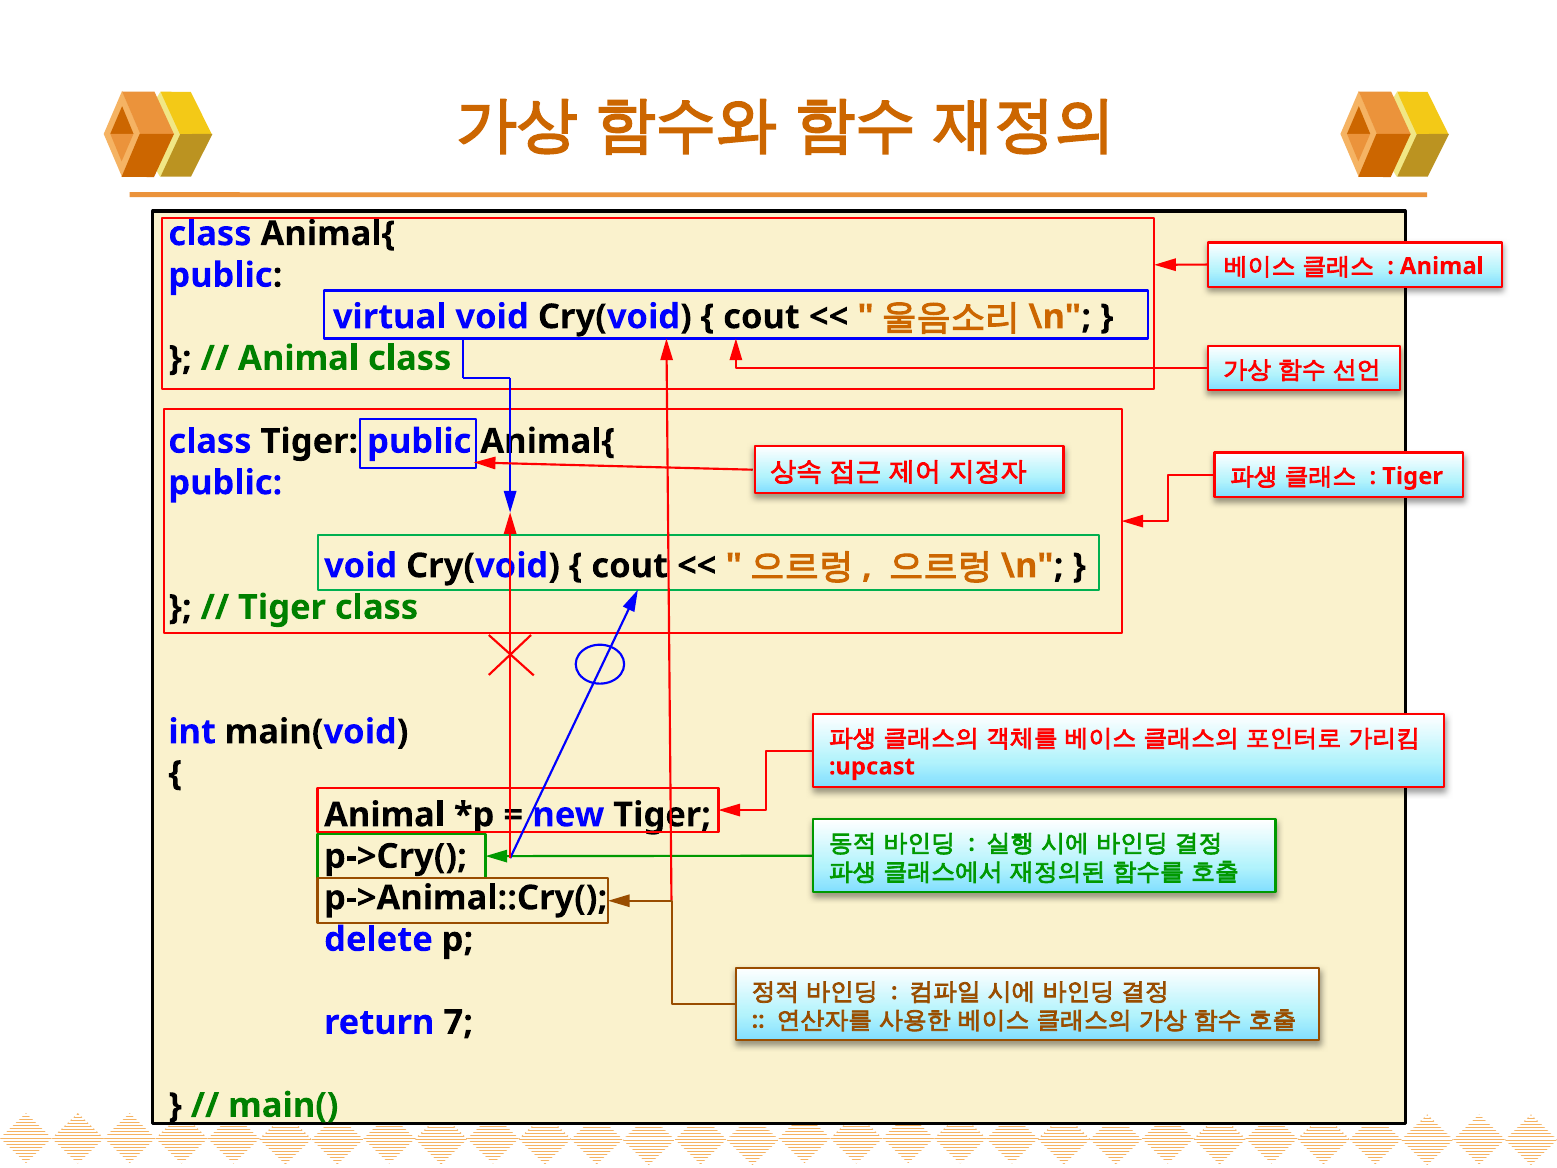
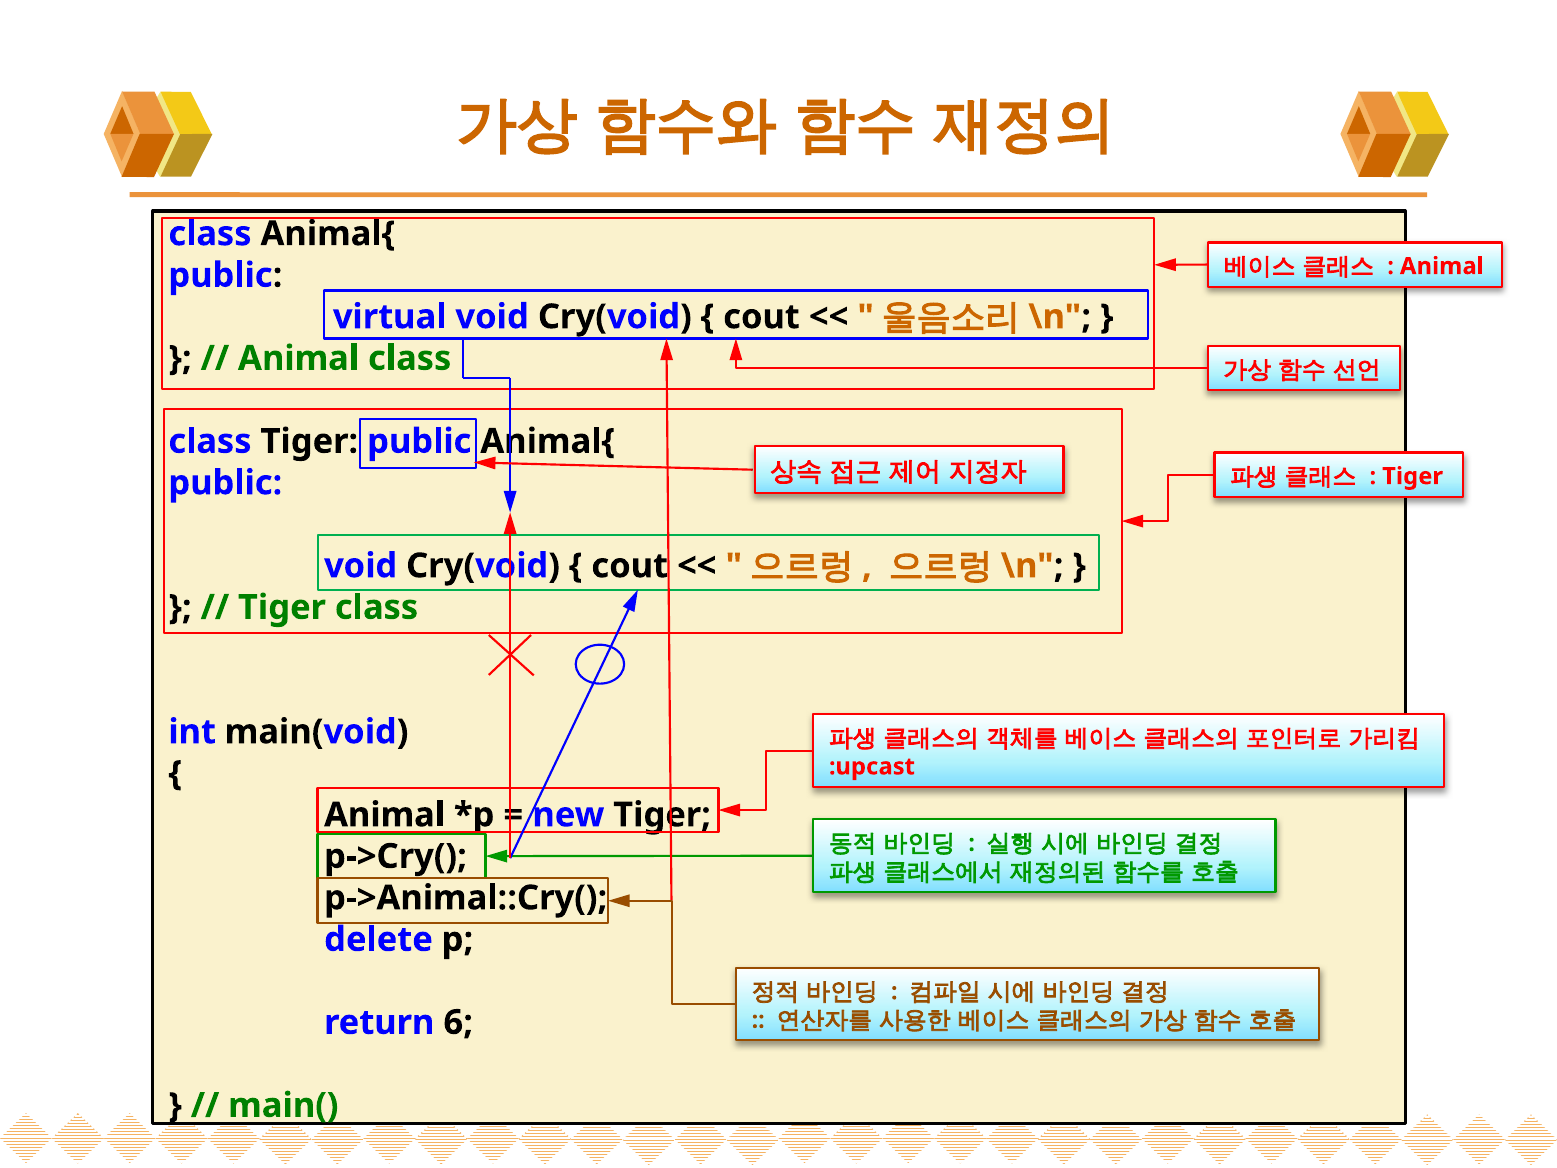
7: 7 -> 6 (458, 1022)
